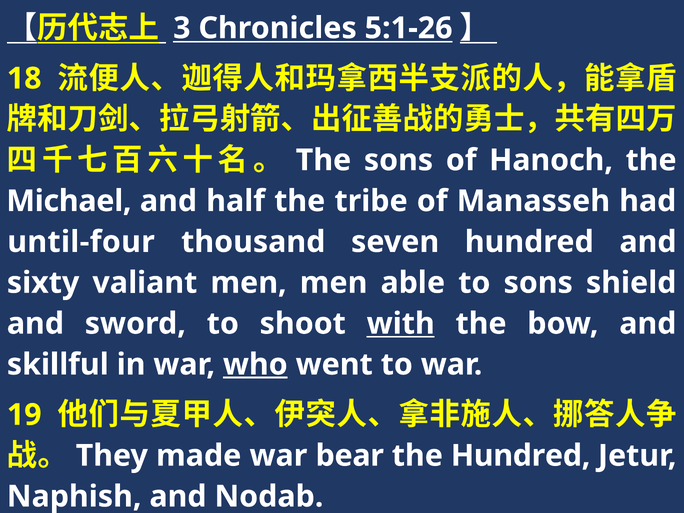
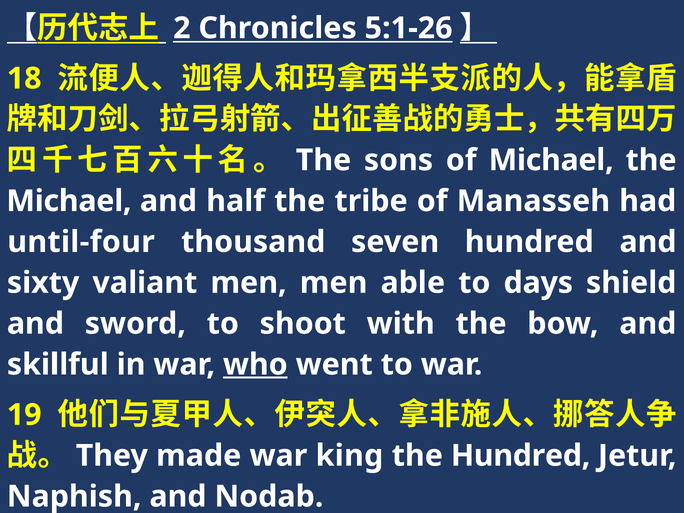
3: 3 -> 2 (182, 28)
of Hanoch: Hanoch -> Michael (551, 160)
to sons: sons -> days (538, 283)
with underline: present -> none (401, 324)
bear: bear -> king (349, 456)
